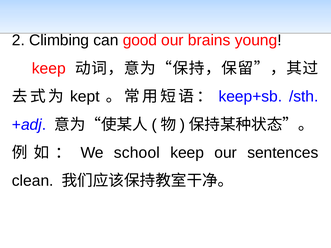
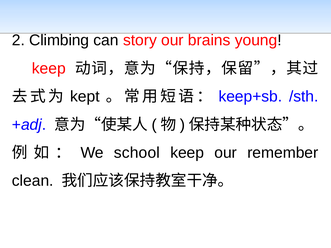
good: good -> story (140, 40)
sentences: sentences -> remember (283, 153)
